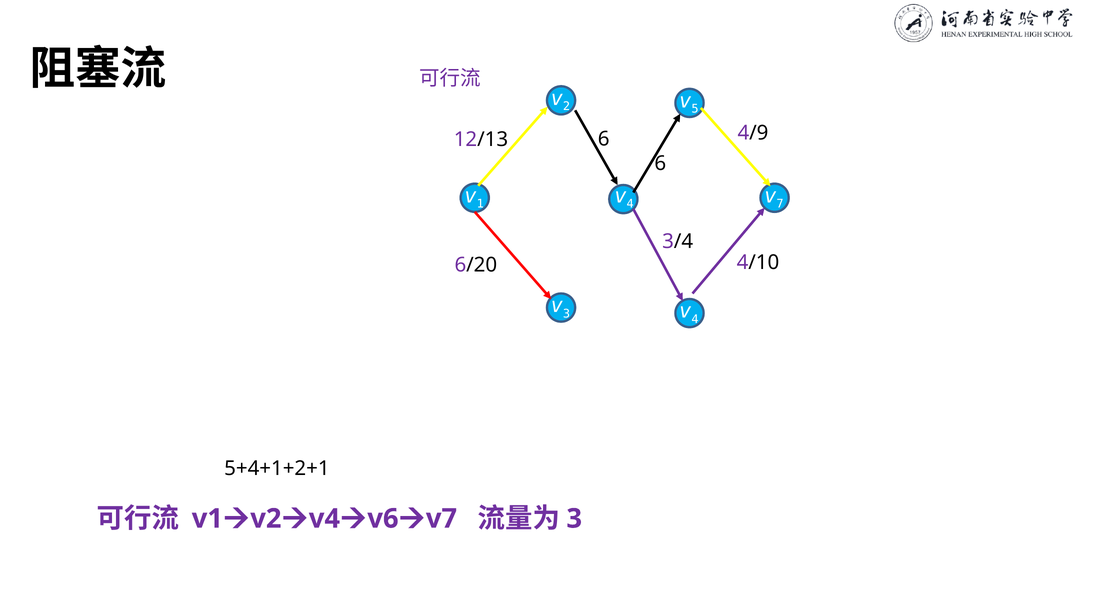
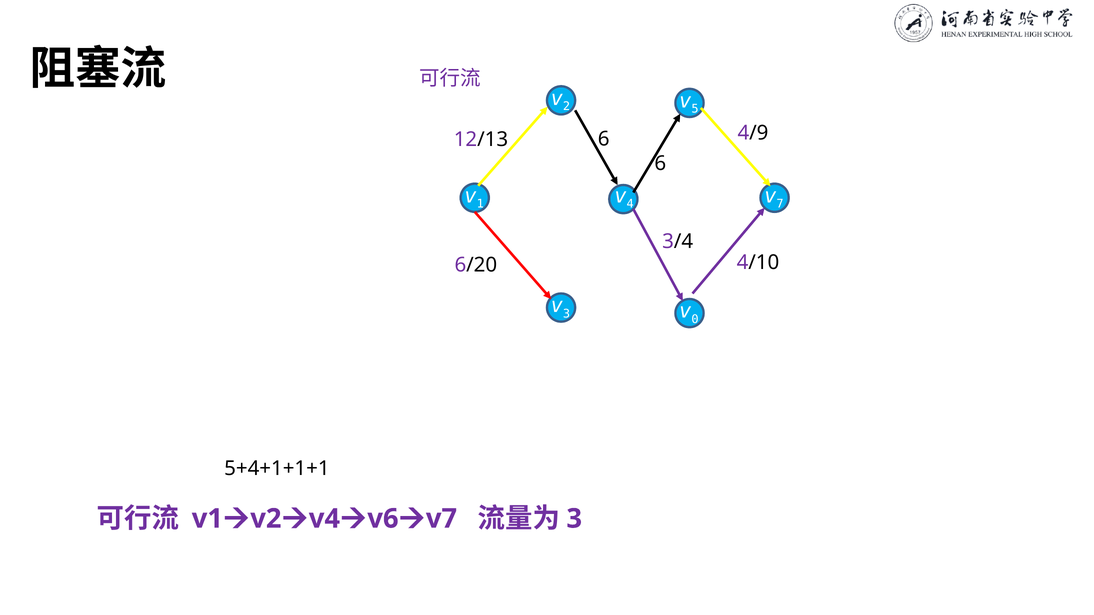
4: 4 -> 0 (695, 319)
5+4+1+2+1: 5+4+1+2+1 -> 5+4+1+1+1 (277, 469)
